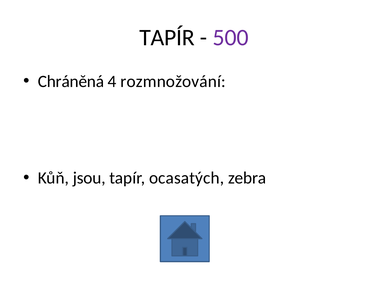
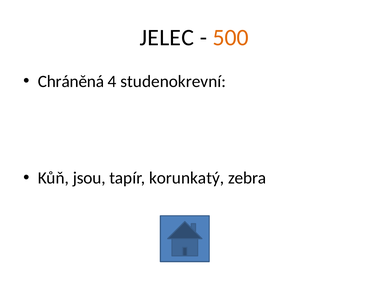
TAPÍR: TAPÍR -> JELEC (167, 38)
500 colour: purple -> orange (231, 38)
rozmnožování: rozmnožování -> studenokrevní (173, 81)
ocasatých: ocasatých -> korunkatý (187, 178)
